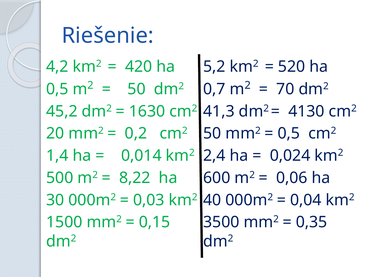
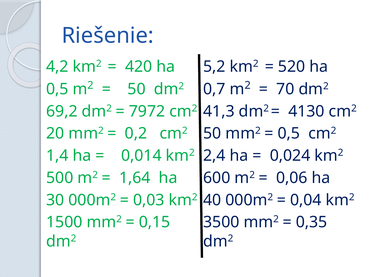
45,2: 45,2 -> 69,2 (62, 111)
1630: 1630 -> 7972 (147, 111)
8,22: 8,22 -> 1,64 (135, 178)
